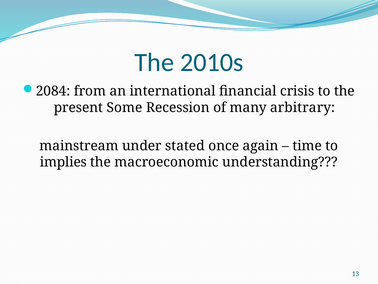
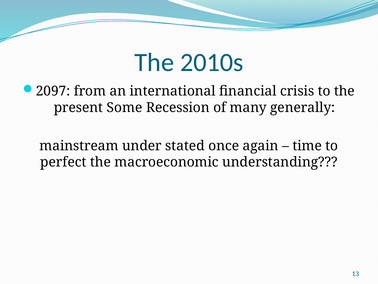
2084: 2084 -> 2097 (53, 91)
arbitrary: arbitrary -> generally (303, 107)
implies: implies -> perfect (63, 162)
